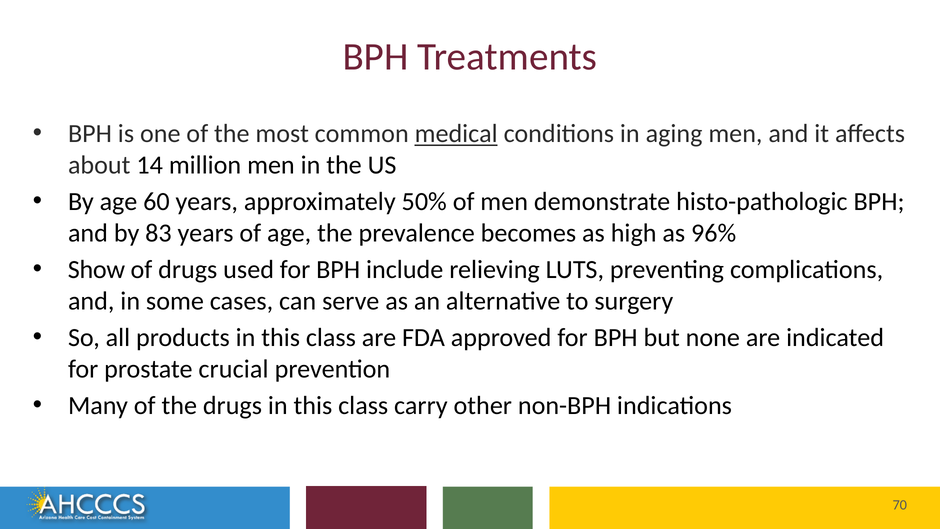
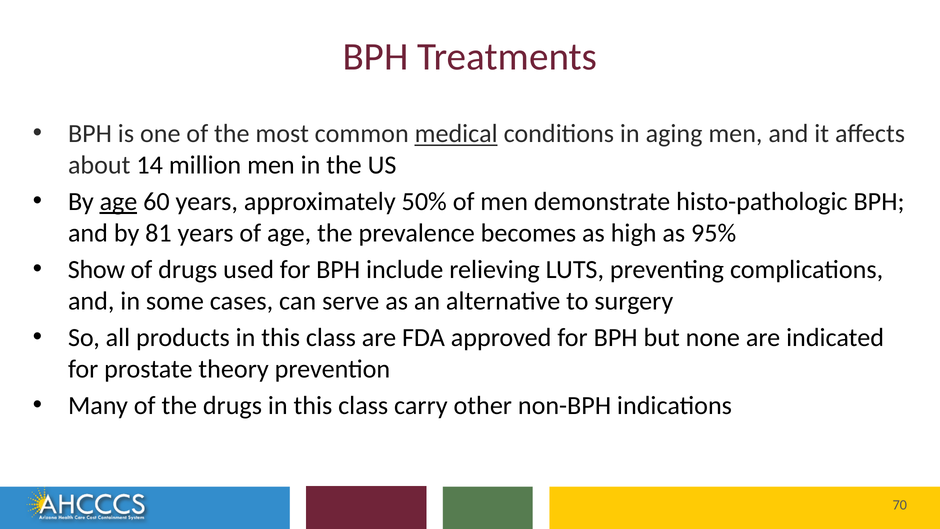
age underline: none -> present (118, 202)
83: 83 -> 81 (158, 233)
96%: 96% -> 95% (714, 233)
crucial: crucial -> theory (234, 369)
